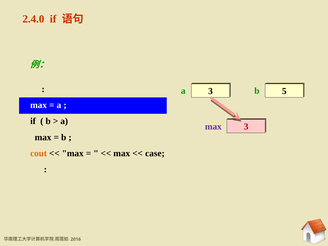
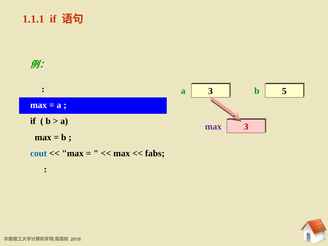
2.4.0: 2.4.0 -> 1.1.1 (33, 19)
cout colour: orange -> blue (39, 153)
case: case -> fabs (155, 153)
